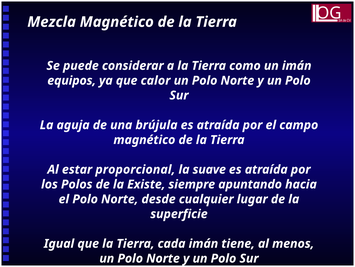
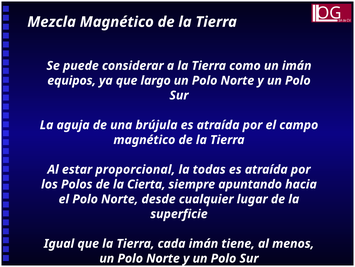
calor: calor -> largo (156, 80)
suave: suave -> todas (209, 169)
Existe: Existe -> Cierta (146, 184)
